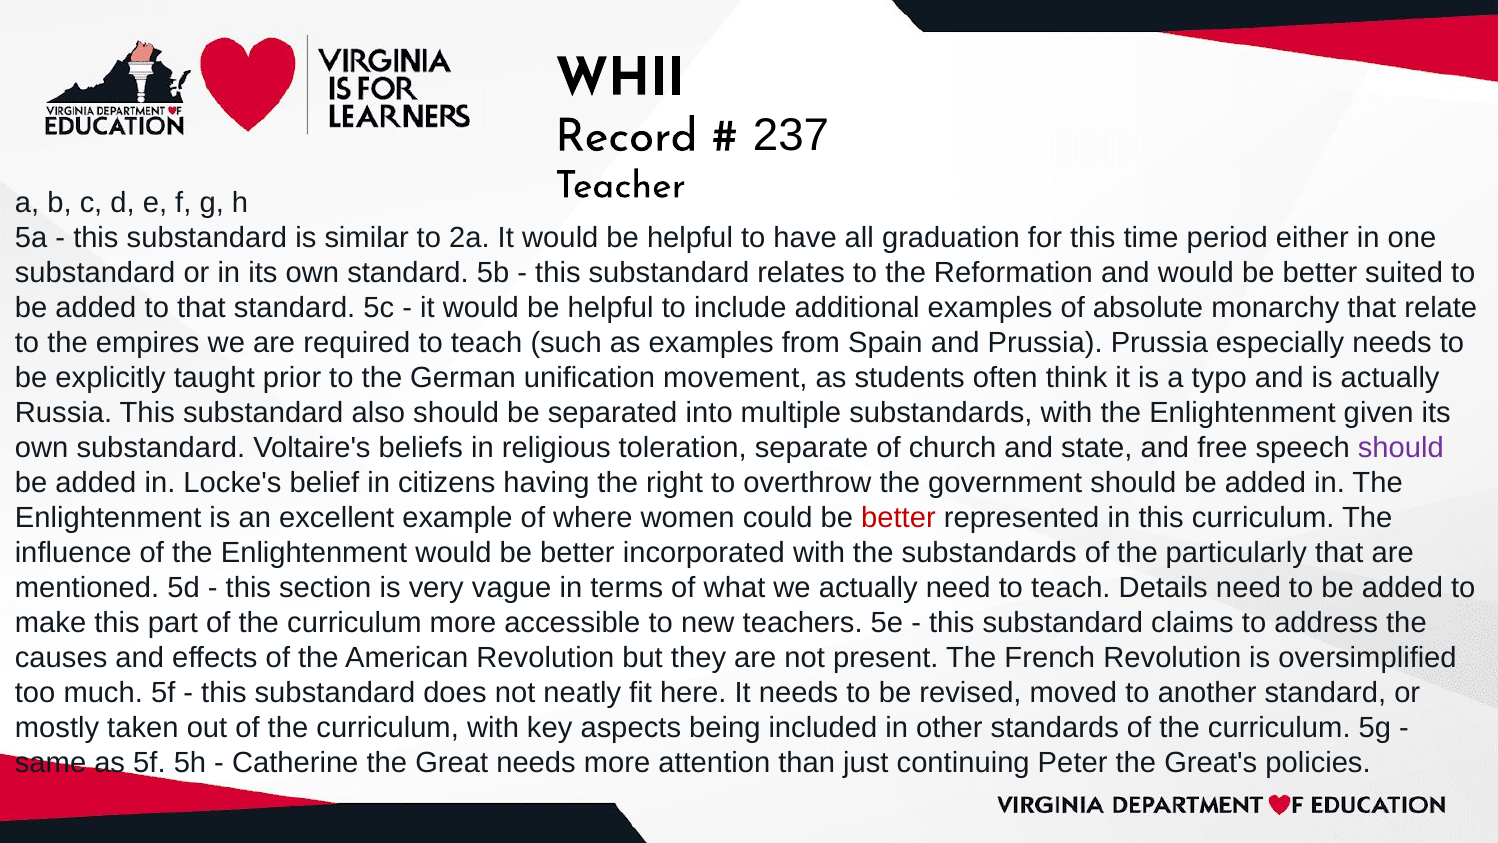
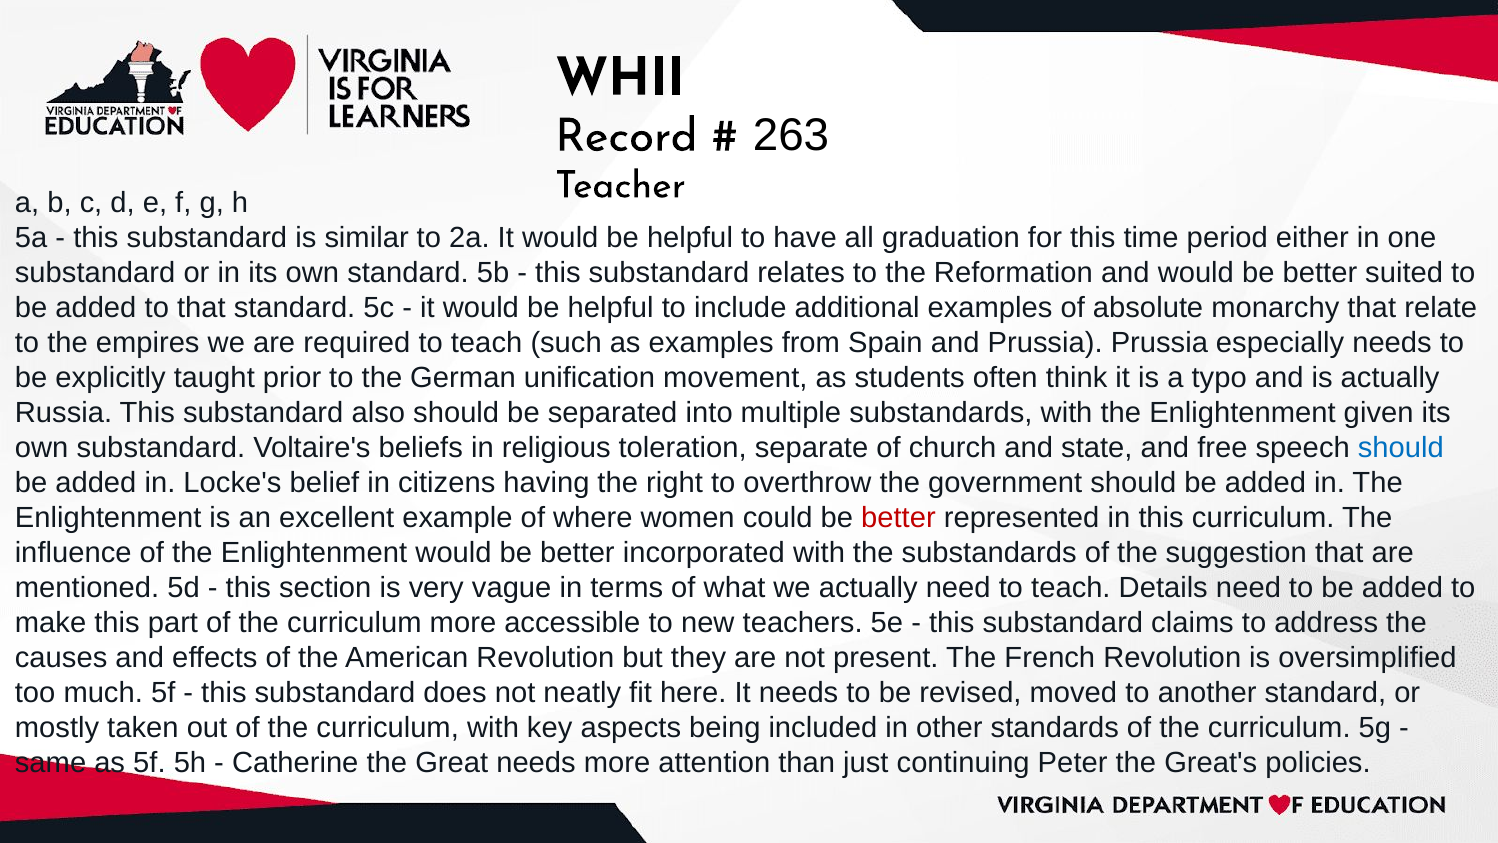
237: 237 -> 263 (791, 136)
should colour: purple -> blue (1401, 447)
particularly: particularly -> suggestion (1236, 552)
